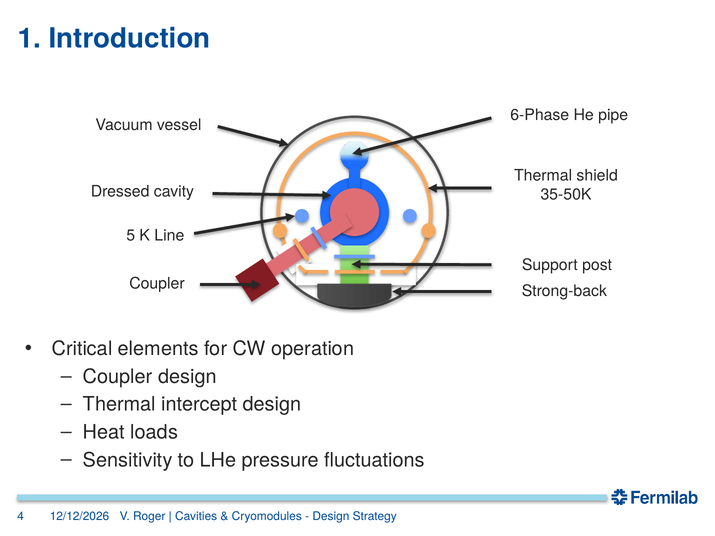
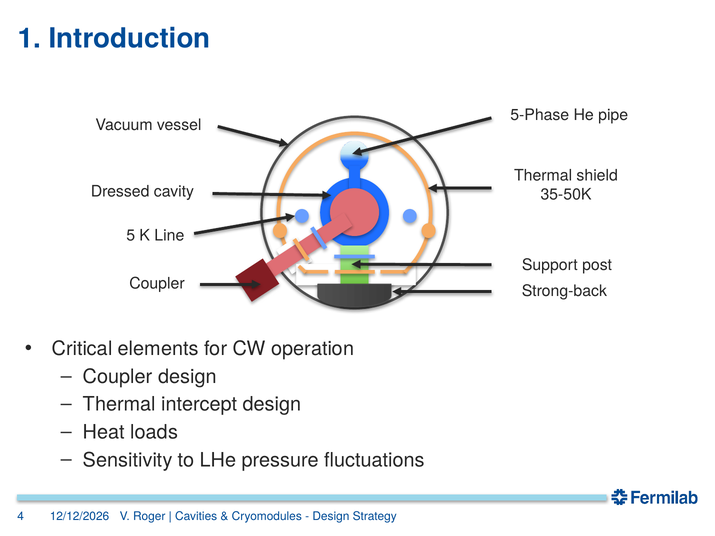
6-Phase: 6-Phase -> 5-Phase (540, 115)
